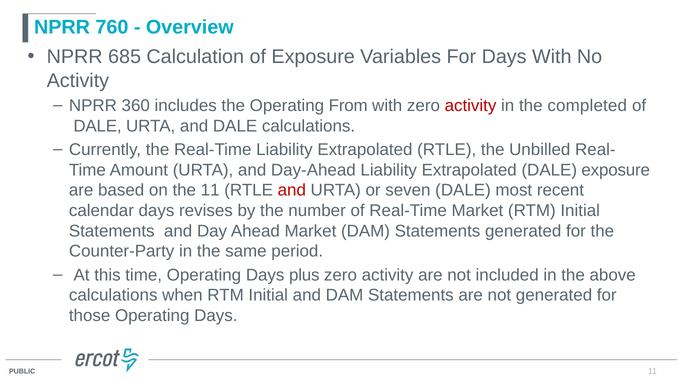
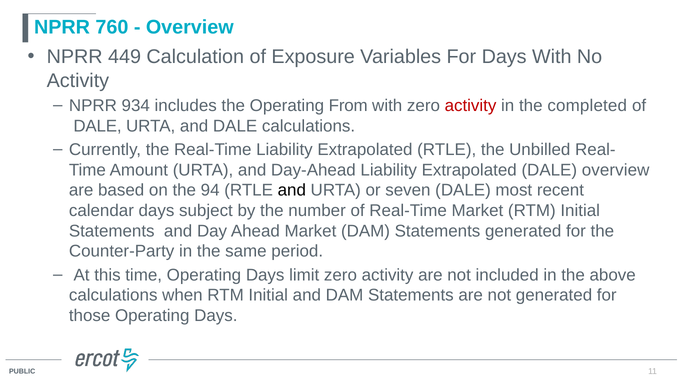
685: 685 -> 449 (125, 57)
360: 360 -> 934 (136, 106)
DALE exposure: exposure -> overview (616, 170)
the 11: 11 -> 94 (210, 191)
and colour: red -> black (292, 191)
revises: revises -> subject (206, 211)
plus: plus -> limit (304, 275)
